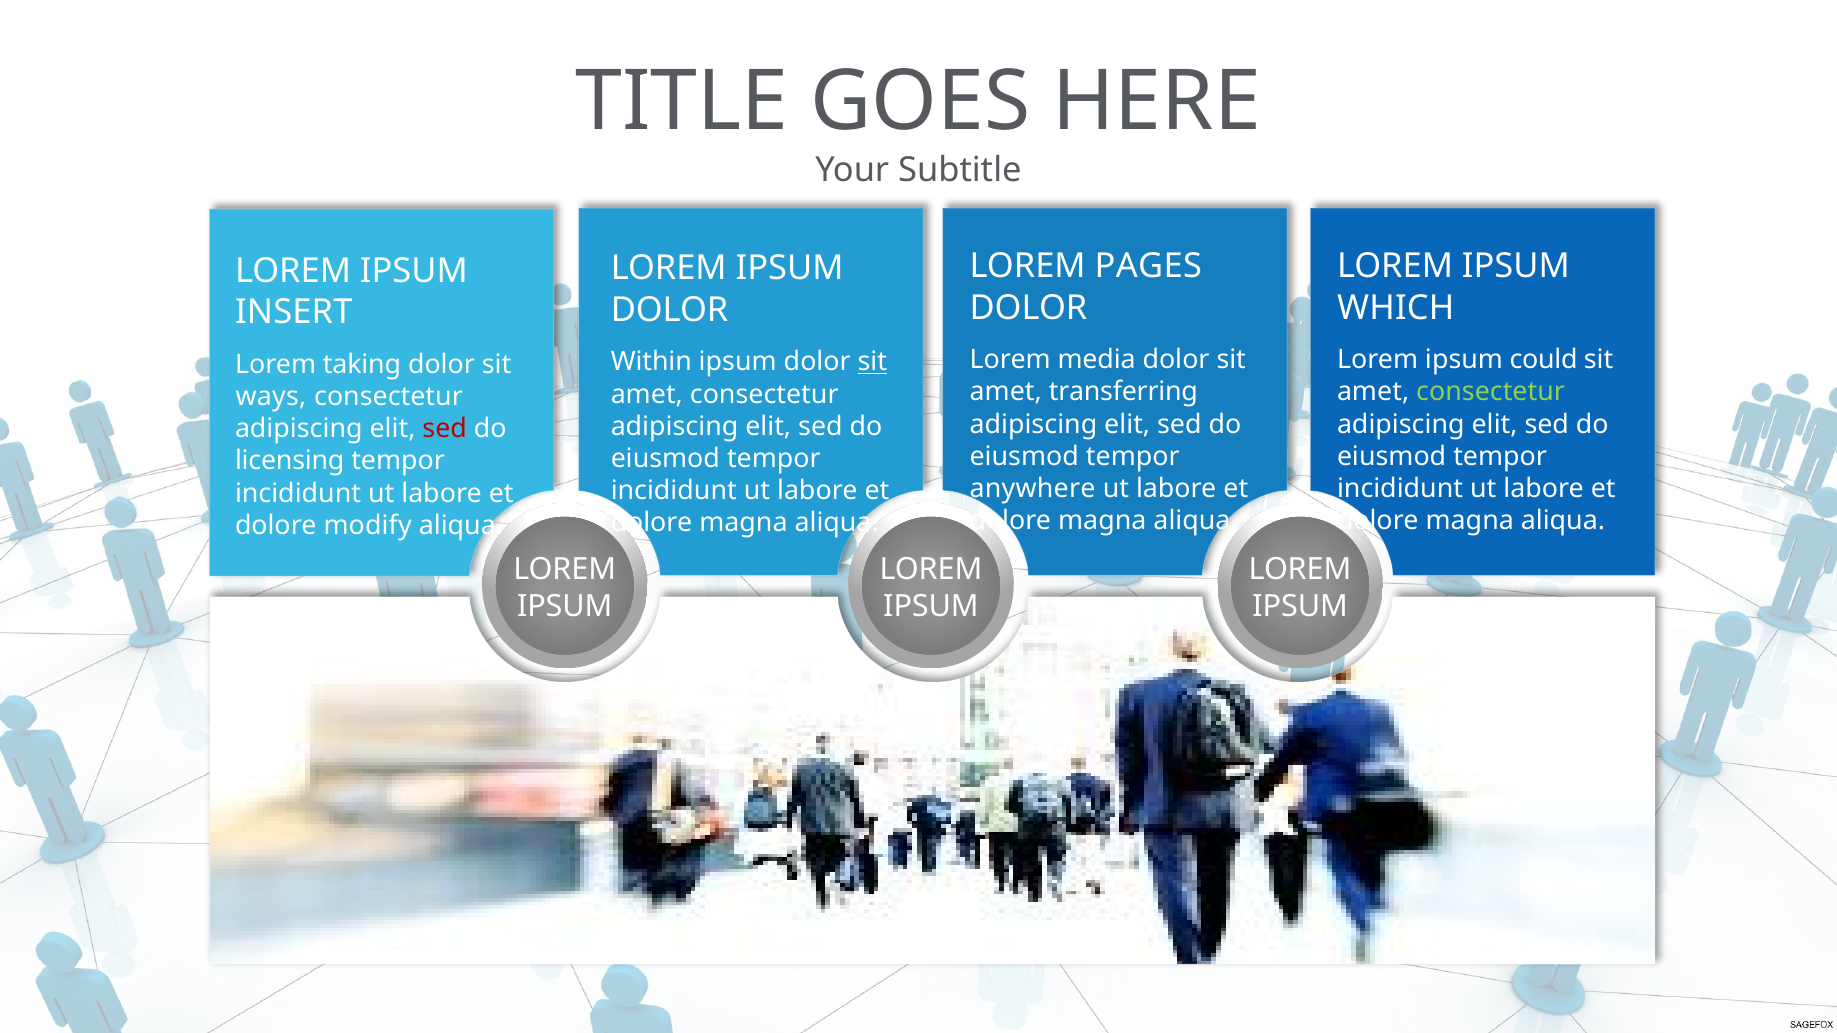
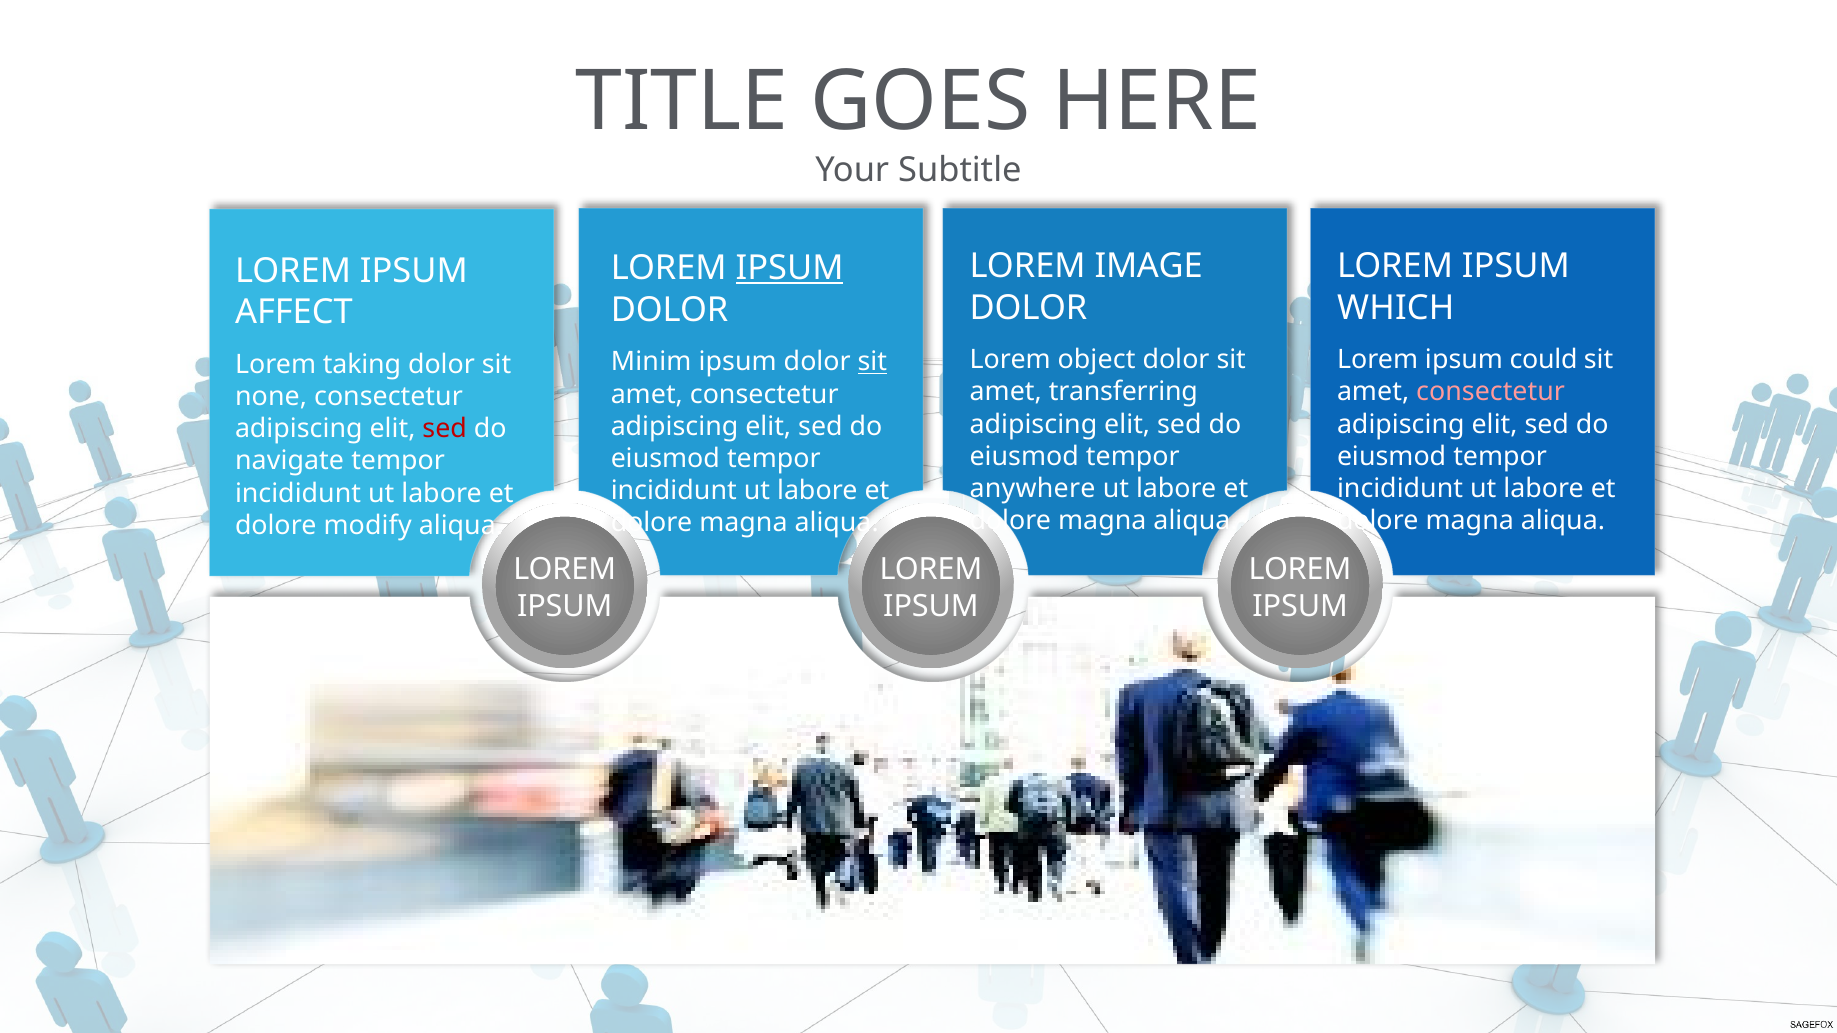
PAGES: PAGES -> IMAGE (1149, 266)
IPSUM underline: none -> present (790, 269)
INSERT: INSERT -> AFFECT (294, 313)
media: media -> object (1096, 360)
Within: Within -> Minim (651, 362)
consectetur colour: light green -> pink (1491, 392)
ways: ways -> none (271, 397)
licensing: licensing -> navigate (290, 461)
